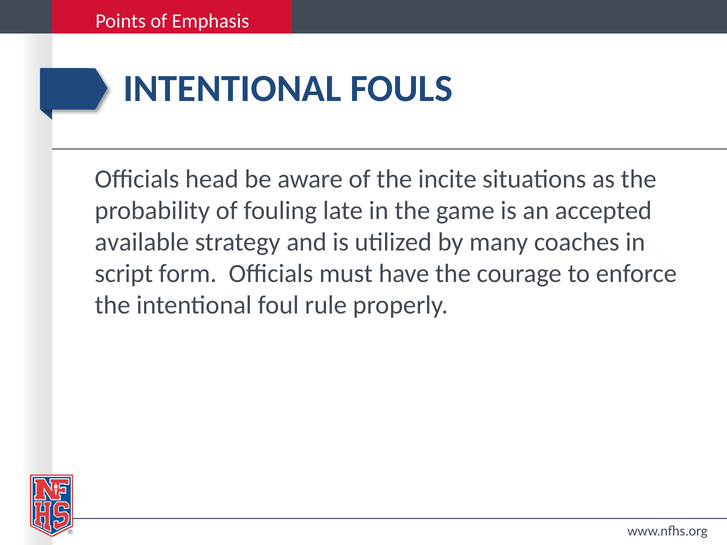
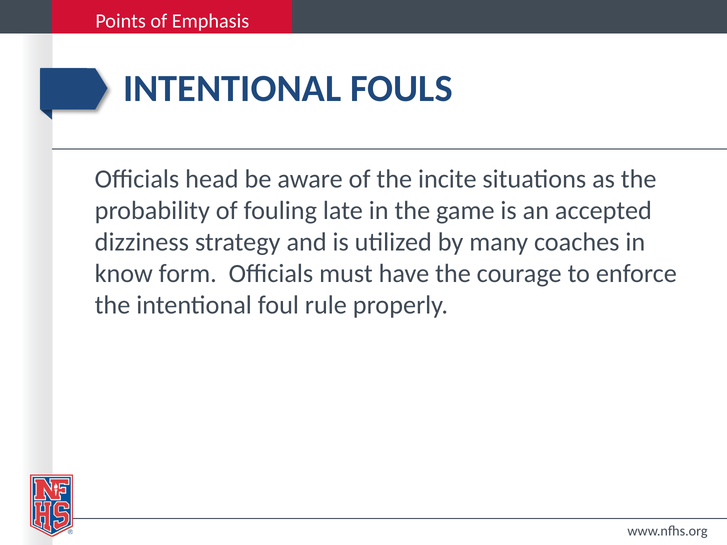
available: available -> dizziness (142, 242)
script: script -> know (124, 274)
